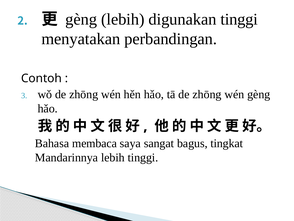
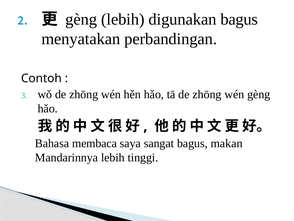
digunakan tinggi: tinggi -> bagus (239, 19)
tingkat: tingkat -> makan (227, 143)
